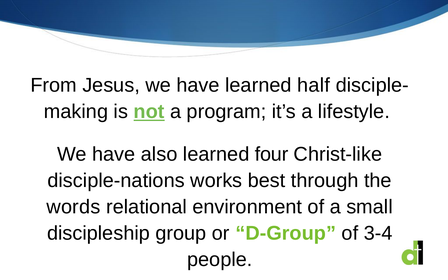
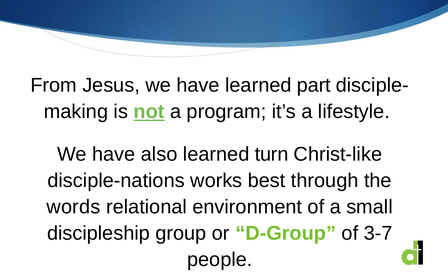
half: half -> part (314, 85)
four: four -> turn (272, 154)
3-4: 3-4 -> 3-7 (378, 233)
